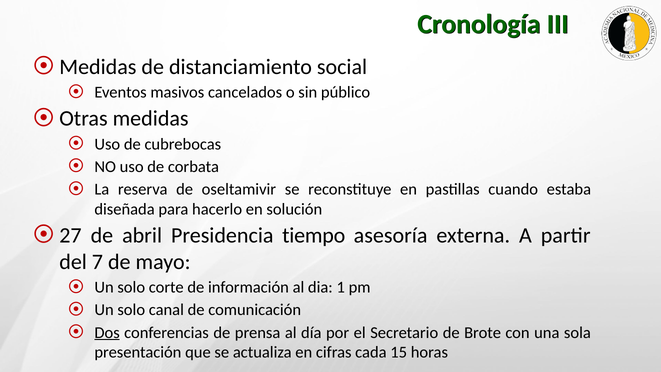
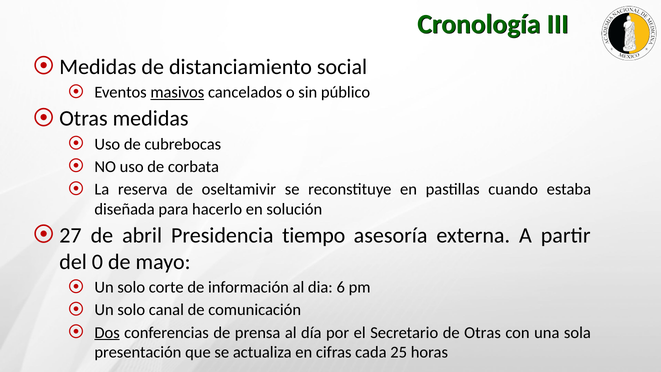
masivos underline: none -> present (177, 92)
7: 7 -> 0 (97, 262)
1: 1 -> 6 (341, 287)
de Brote: Brote -> Otras (483, 332)
15: 15 -> 25 (399, 352)
